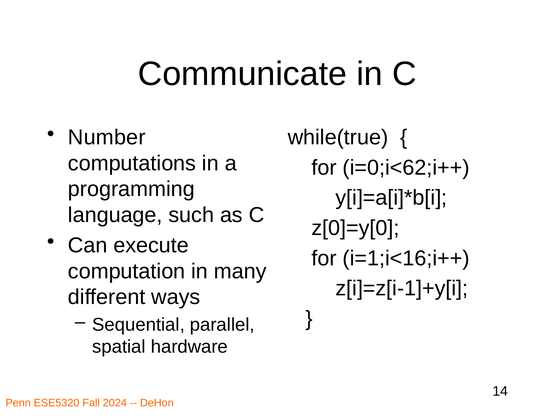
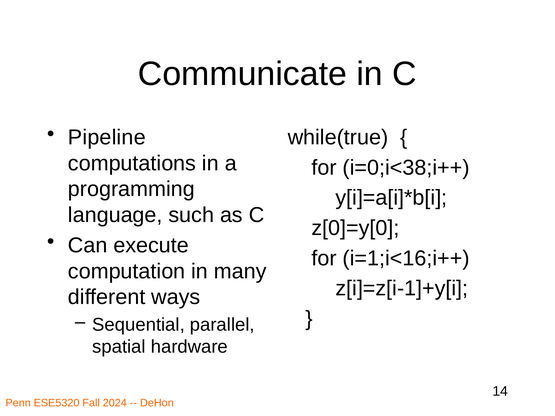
Number: Number -> Pipeline (107, 137)
i=0;i<62;i++: i=0;i<62;i++ -> i=0;i<38;i++ (406, 168)
